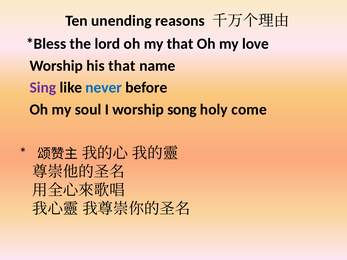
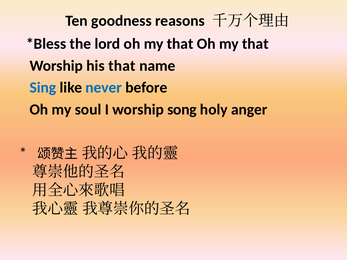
unending: unending -> goodness (121, 21)
love: love -> that (255, 44)
Sing colour: purple -> blue (43, 88)
come: come -> anger (249, 110)
